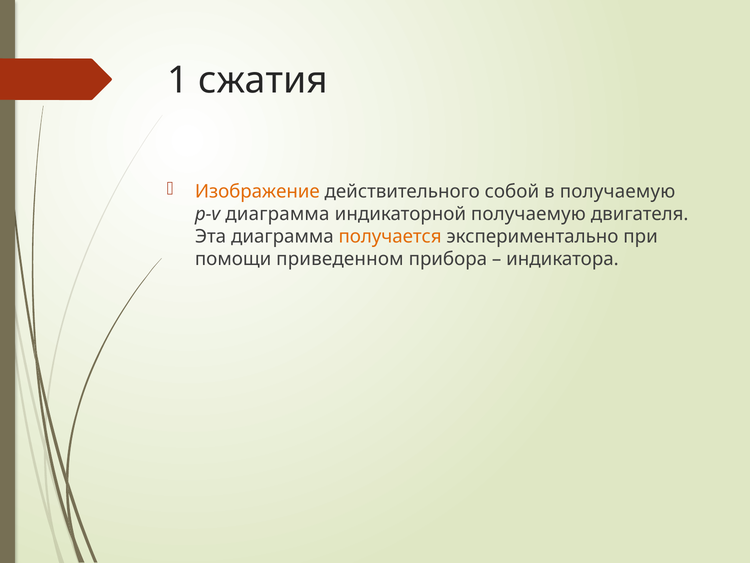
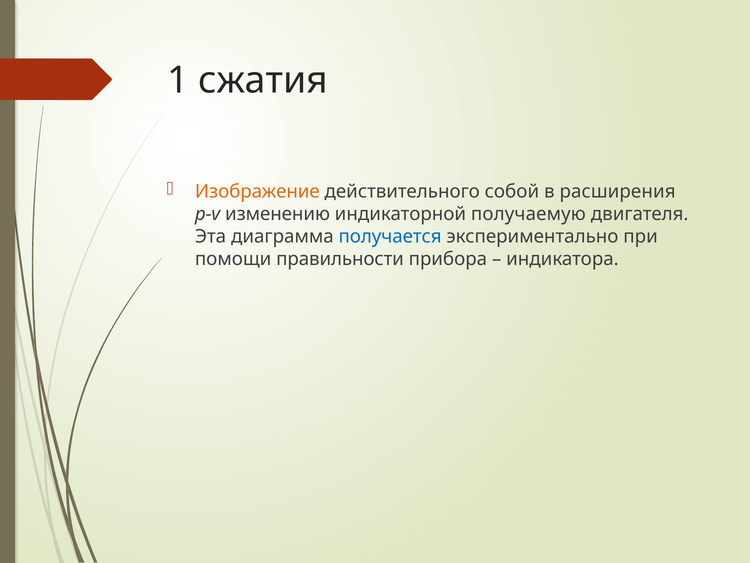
в получаемую: получаемую -> расширения (618, 191)
p-v диаграмма: диаграмма -> изменению (278, 214)
получается colour: orange -> blue (390, 236)
приведенном: приведенном -> правильности (340, 259)
